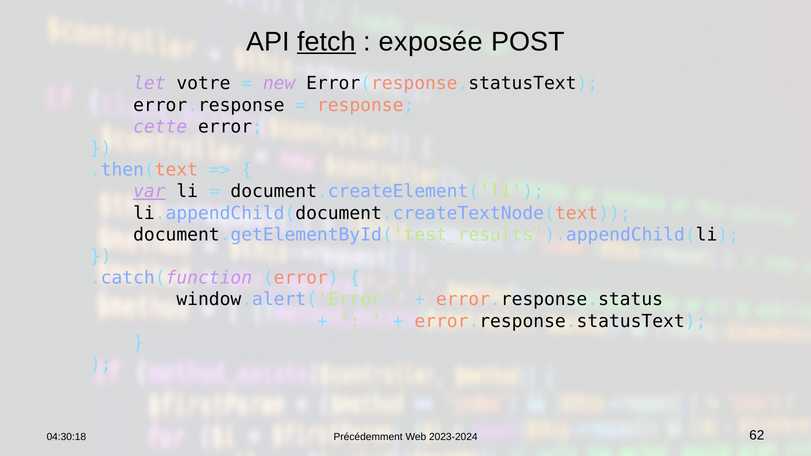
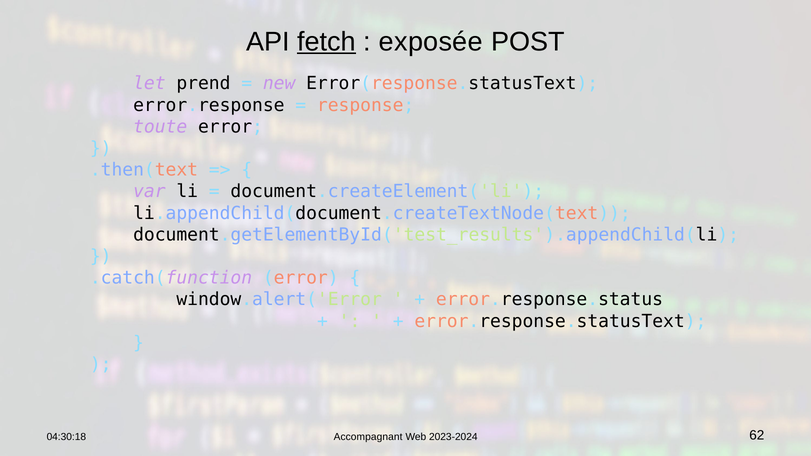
votre: votre -> prend (203, 84)
cette: cette -> toute (160, 127)
var underline: present -> none (149, 192)
Précédemment: Précédemment -> Accompagnant (368, 437)
